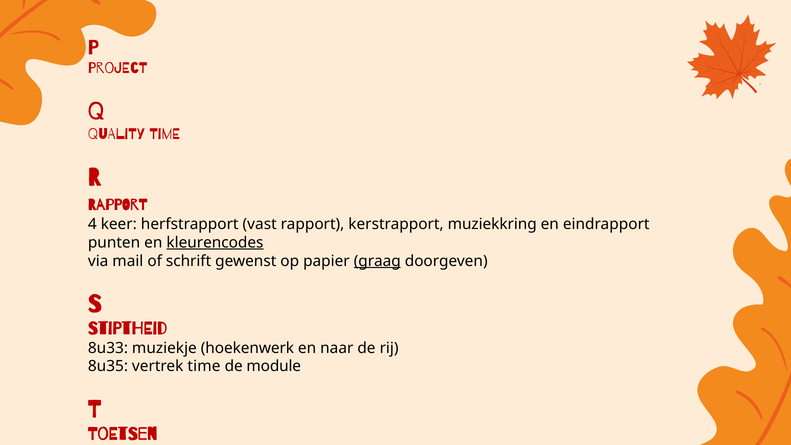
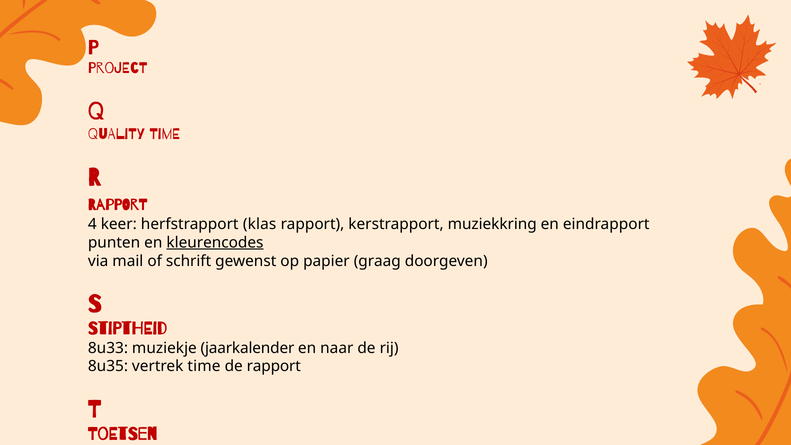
herfstrapport vast: vast -> klas (260, 224)
graag underline: present -> none (377, 261)
hoekenwerk: hoekenwerk -> jaarkalender (247, 348)
de module: module -> rapport (274, 366)
